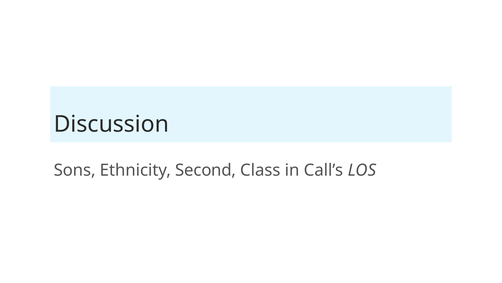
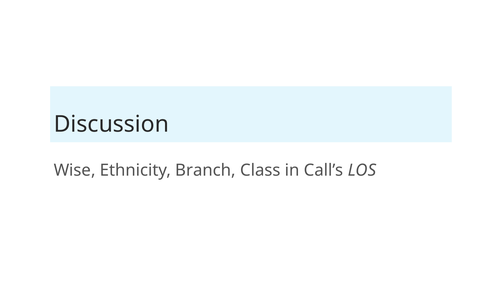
Sons: Sons -> Wise (75, 170)
Second: Second -> Branch (206, 170)
